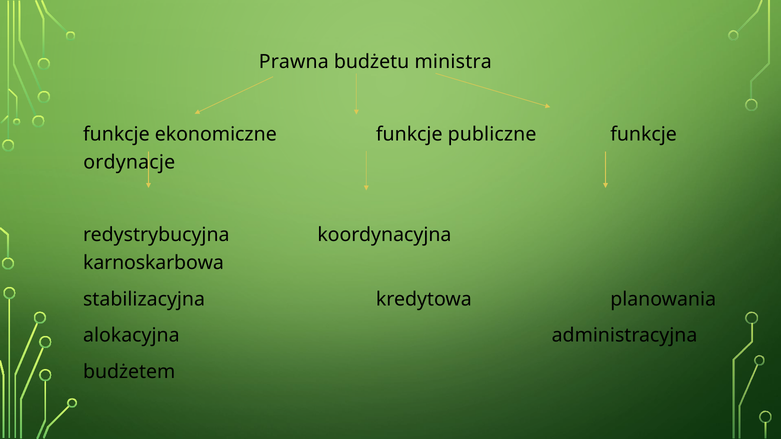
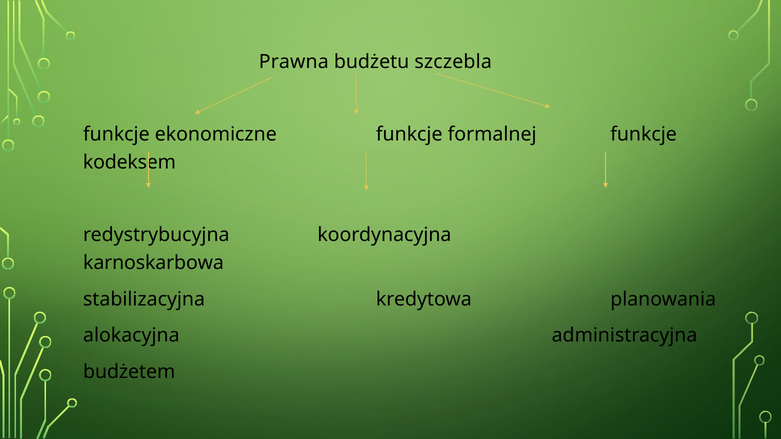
ministra: ministra -> szczebla (453, 62)
publiczne: publiczne -> formalnej (492, 134)
ordynacje: ordynacje -> kodeksem (129, 163)
